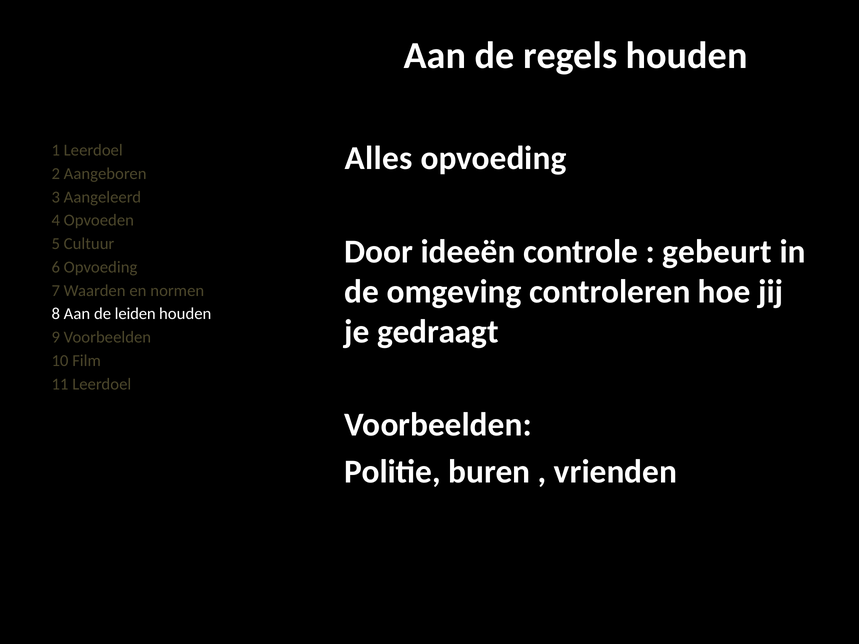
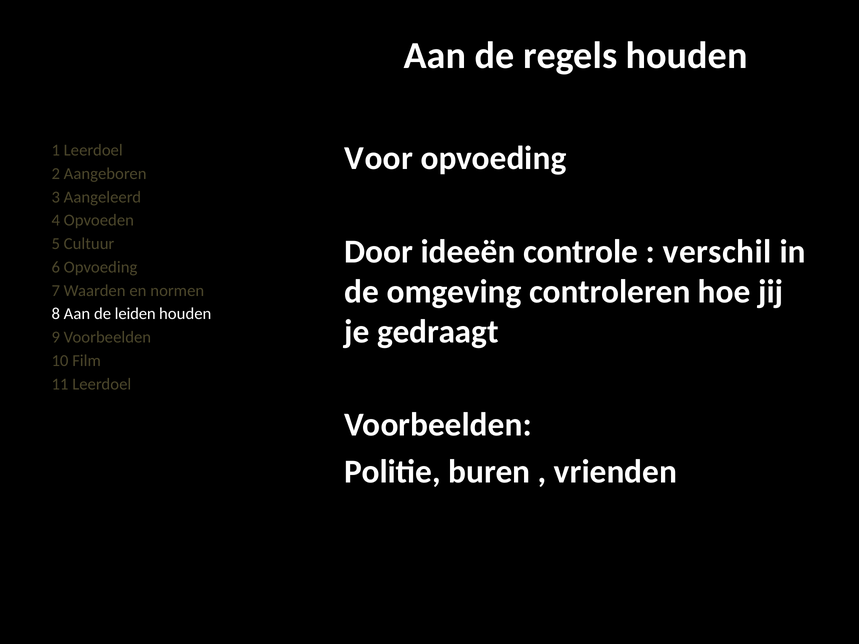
Alles: Alles -> Voor (379, 158)
gebeurt: gebeurt -> verschil (717, 252)
